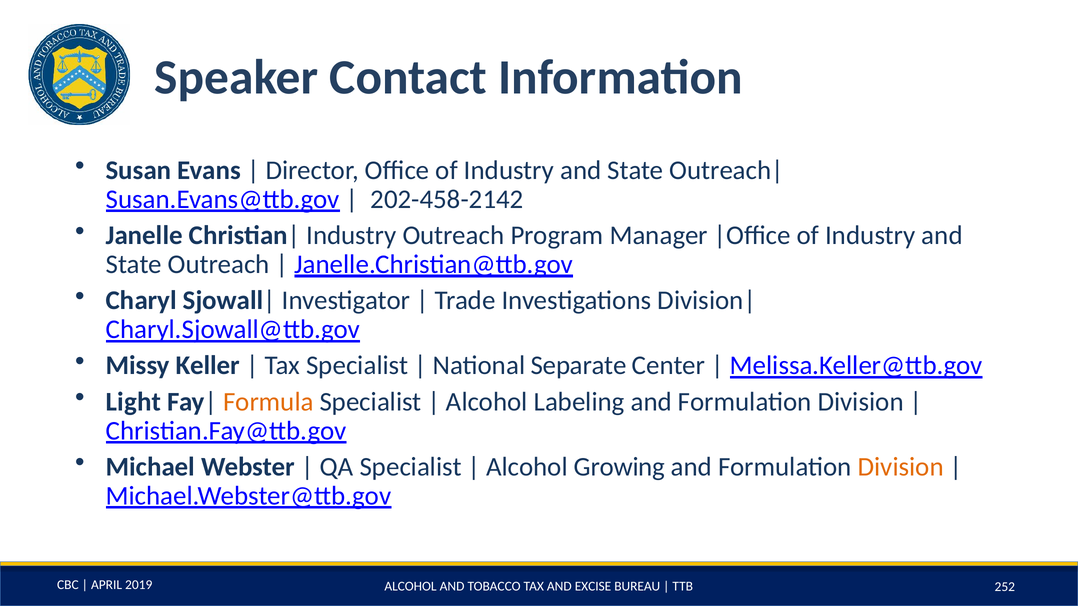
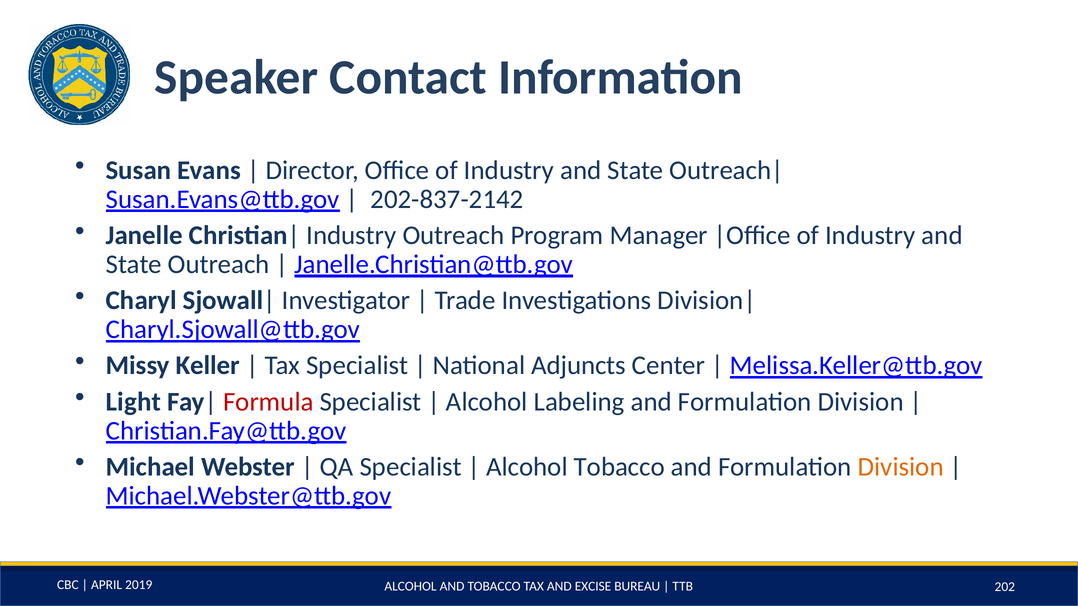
202-458-2142: 202-458-2142 -> 202-837-2142 (447, 199)
Separate: Separate -> Adjuncts (579, 366)
Formula colour: orange -> red (268, 402)
Alcohol Growing: Growing -> Tobacco (619, 467)
252: 252 -> 202 (1005, 587)
